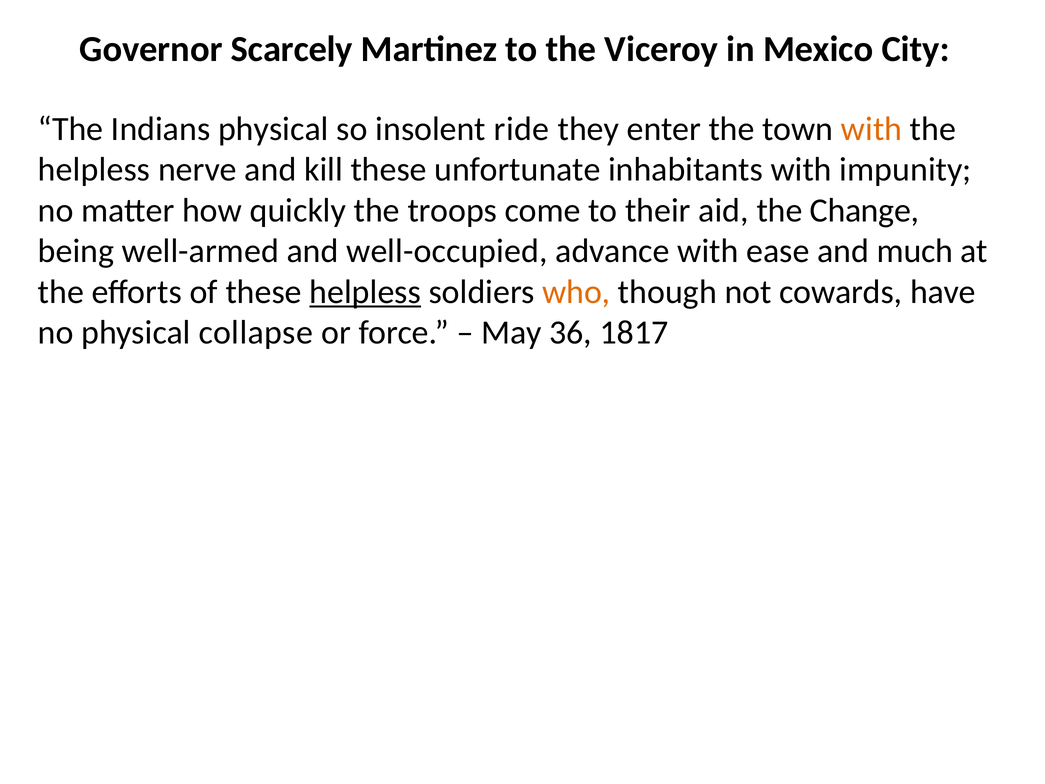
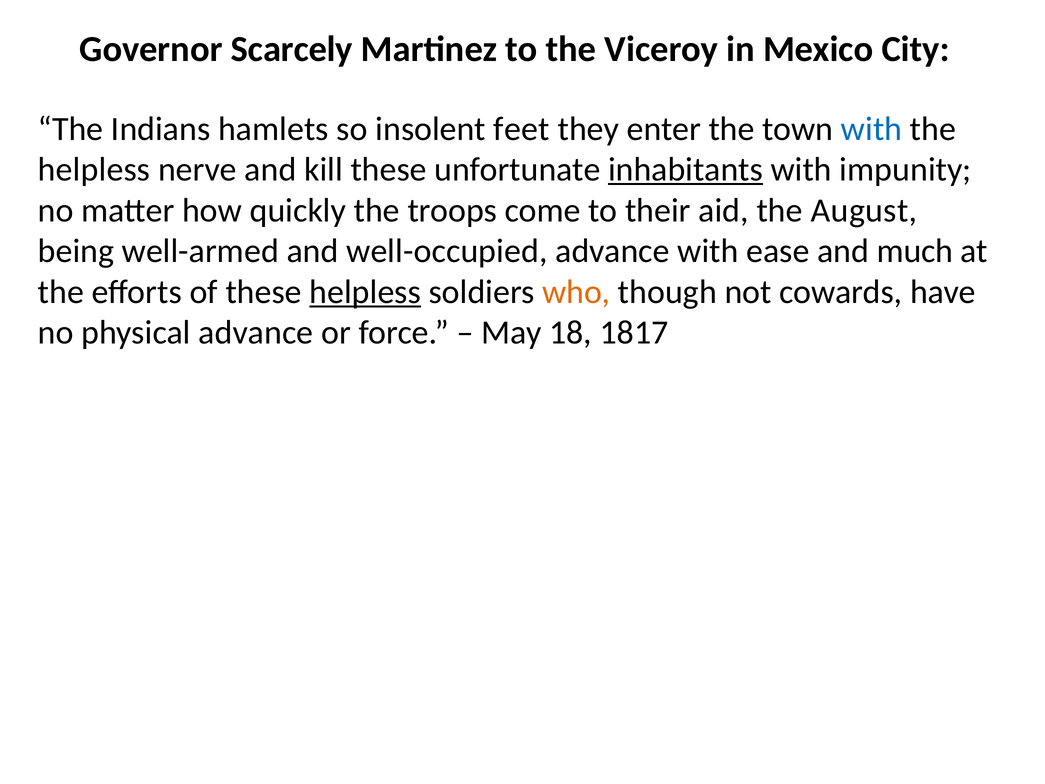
Indians physical: physical -> hamlets (273, 129)
ride: ride -> feet (522, 129)
with colour: orange -> blue (872, 129)
inhabitants underline: none -> present (686, 170)
Change: Change -> August (864, 210)
physical collapse: collapse -> advance (256, 332)
36: 36 -> 18 (570, 332)
